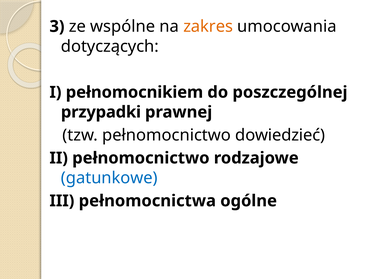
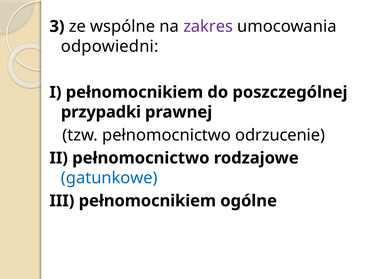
zakres colour: orange -> purple (208, 26)
dotyczących: dotyczących -> odpowiedni (110, 46)
dowiedzieć: dowiedzieć -> odrzucenie (280, 135)
III pełnomocnictwa: pełnomocnictwa -> pełnomocnikiem (147, 201)
